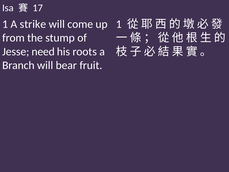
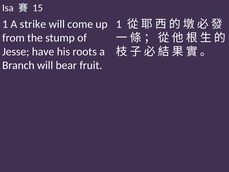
17: 17 -> 15 (38, 8)
need: need -> have (43, 52)
